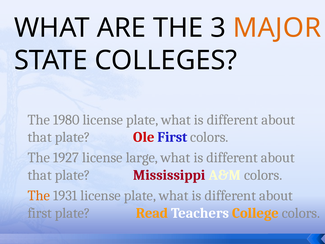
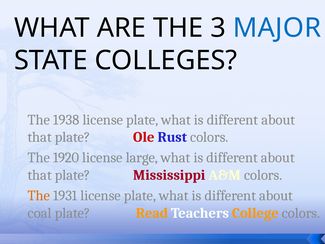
MAJOR colour: orange -> blue (277, 28)
1980: 1980 -> 1938 (66, 120)
Ole First: First -> Rust (172, 137)
1927: 1927 -> 1920 (66, 158)
first: first -> coal (40, 213)
